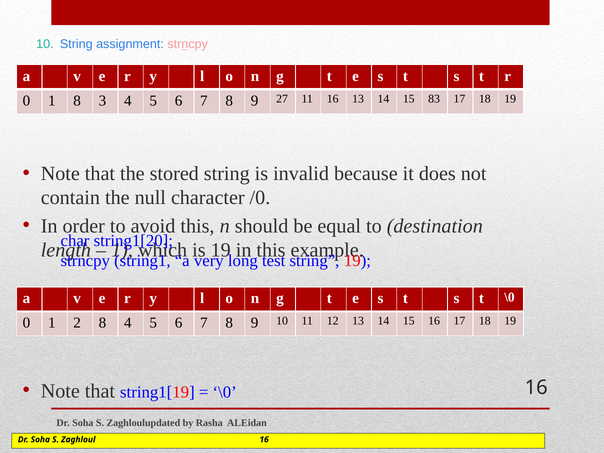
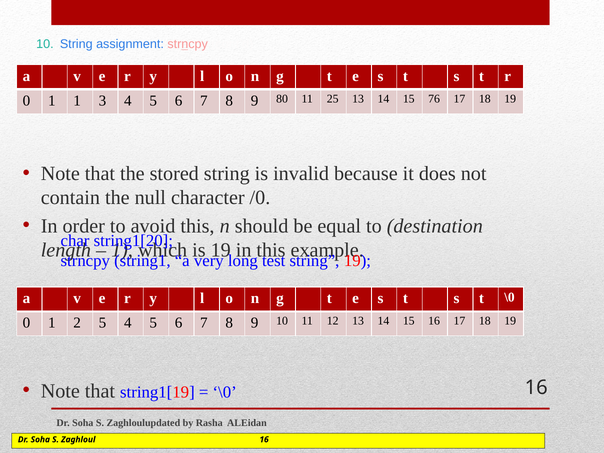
1 8: 8 -> 1 (77, 101)
27: 27 -> 80 (282, 99)
11 16: 16 -> 25 (333, 99)
83: 83 -> 76 (434, 99)
2 8: 8 -> 5 (102, 323)
